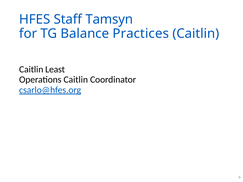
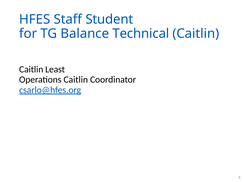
Tamsyn: Tamsyn -> Student (109, 19)
Practices: Practices -> Technical (141, 34)
